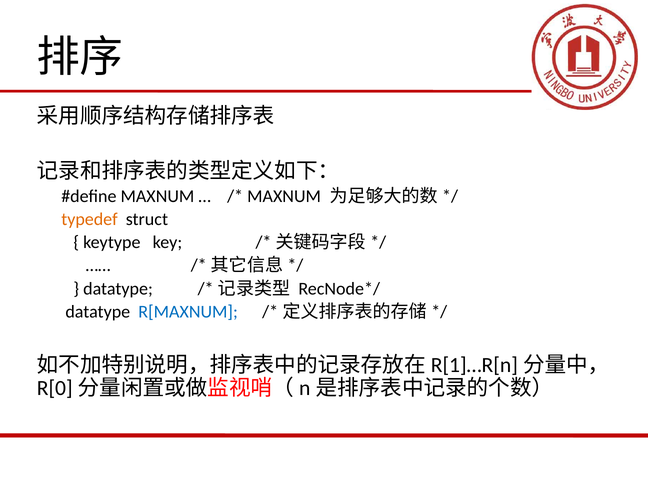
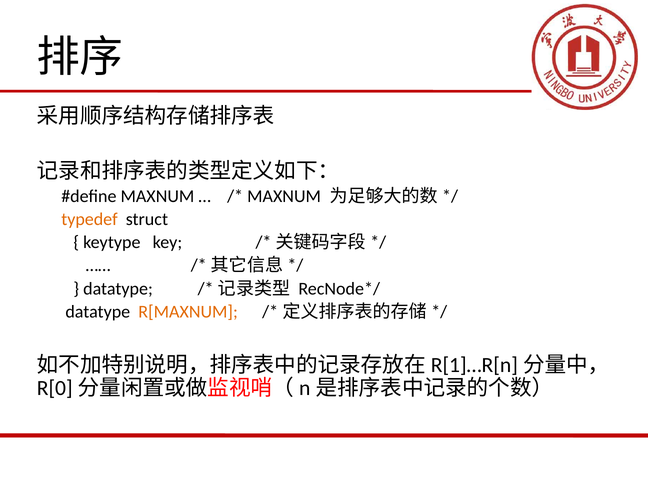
R[MAXNUM colour: blue -> orange (188, 312)
